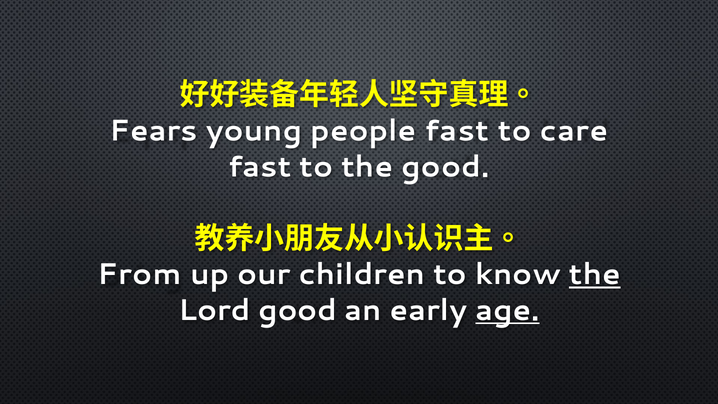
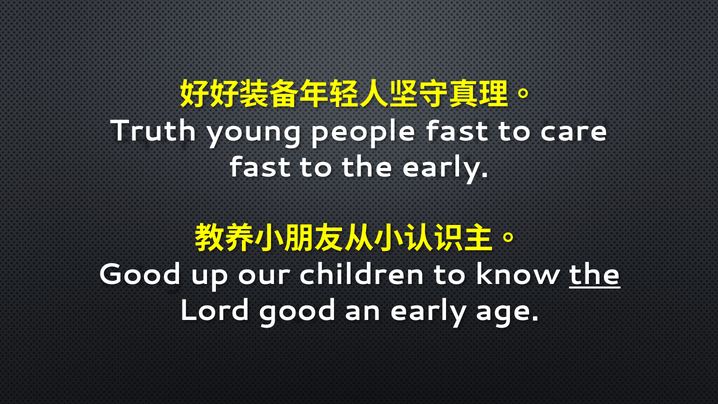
Fears: Fears -> Truth (153, 131)
the good: good -> early (445, 167)
From: From -> Good (140, 274)
age underline: present -> none (508, 310)
